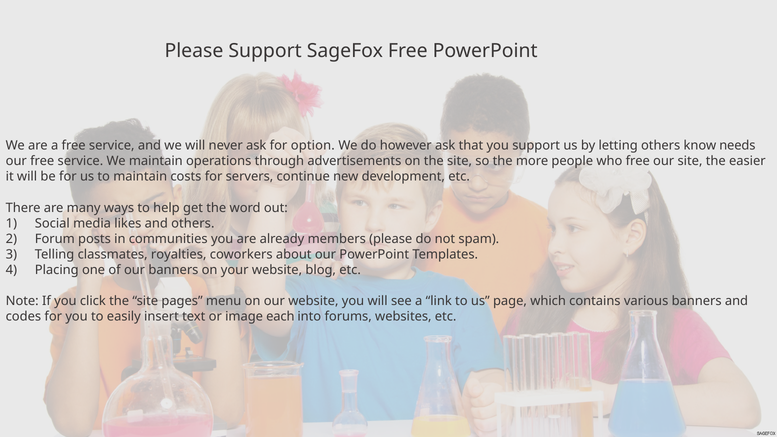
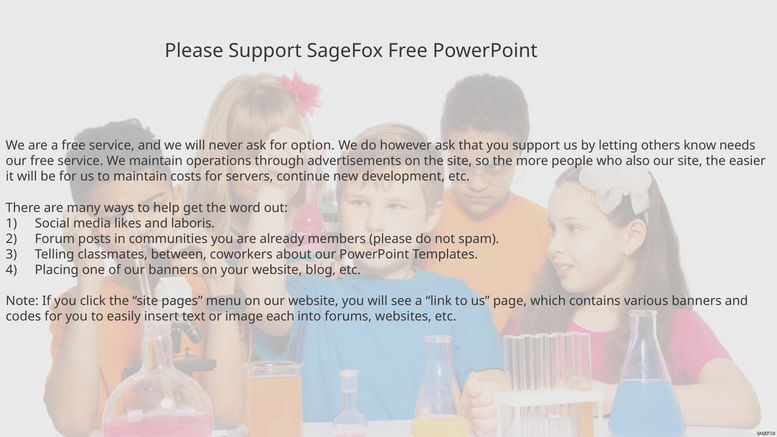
who free: free -> also (638, 161)
and others: others -> laboris (193, 223)
royalties: royalties -> between (179, 254)
